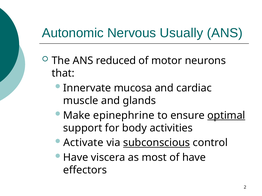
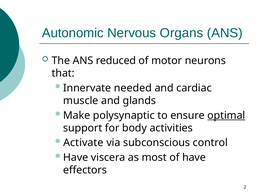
Usually: Usually -> Organs (181, 33)
mucosa: mucosa -> needed (133, 88)
epinephrine: epinephrine -> polysynaptic (124, 116)
subconscious underline: present -> none (157, 143)
